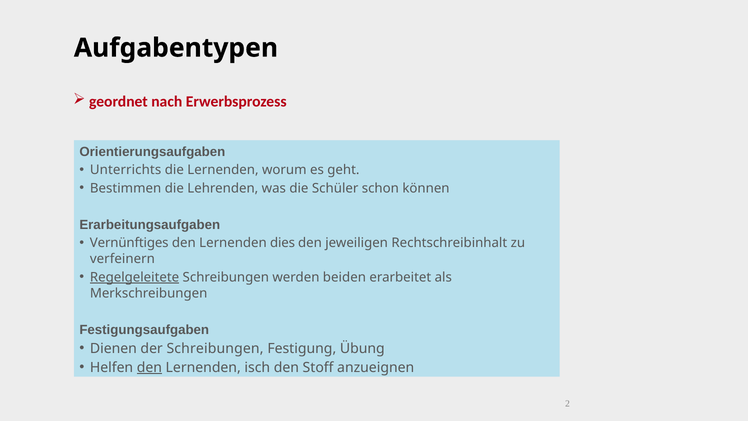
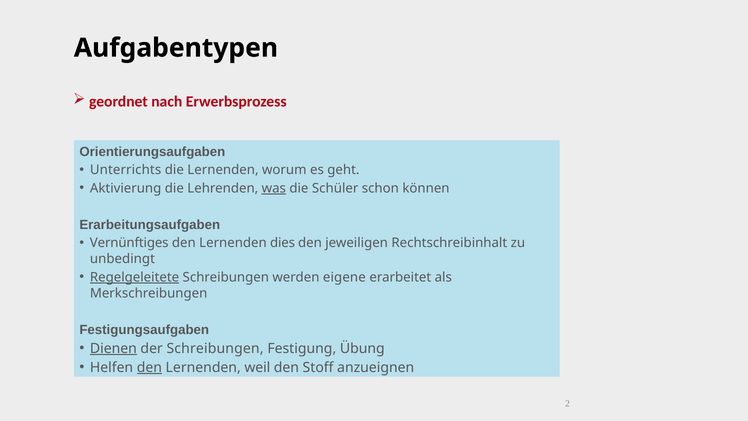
Bestimmen: Bestimmen -> Aktivierung (126, 188)
was underline: none -> present (274, 188)
verfeinern: verfeinern -> unbedingt (122, 259)
beiden: beiden -> eigene (344, 277)
Dienen underline: none -> present (113, 348)
isch: isch -> weil (257, 367)
